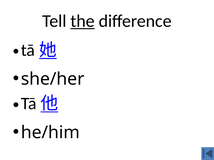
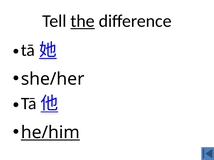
he/him underline: none -> present (50, 133)
